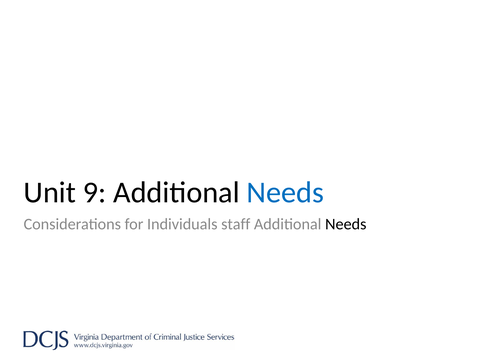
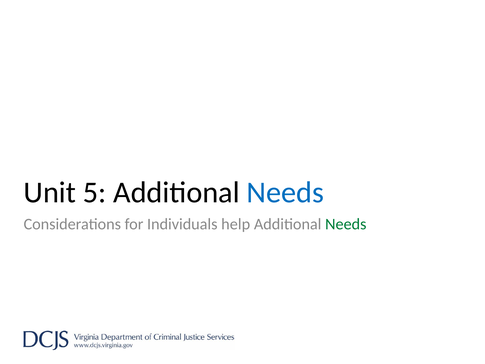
9: 9 -> 5 (95, 192)
staff: staff -> help (236, 224)
Needs colour: black -> green (346, 224)
